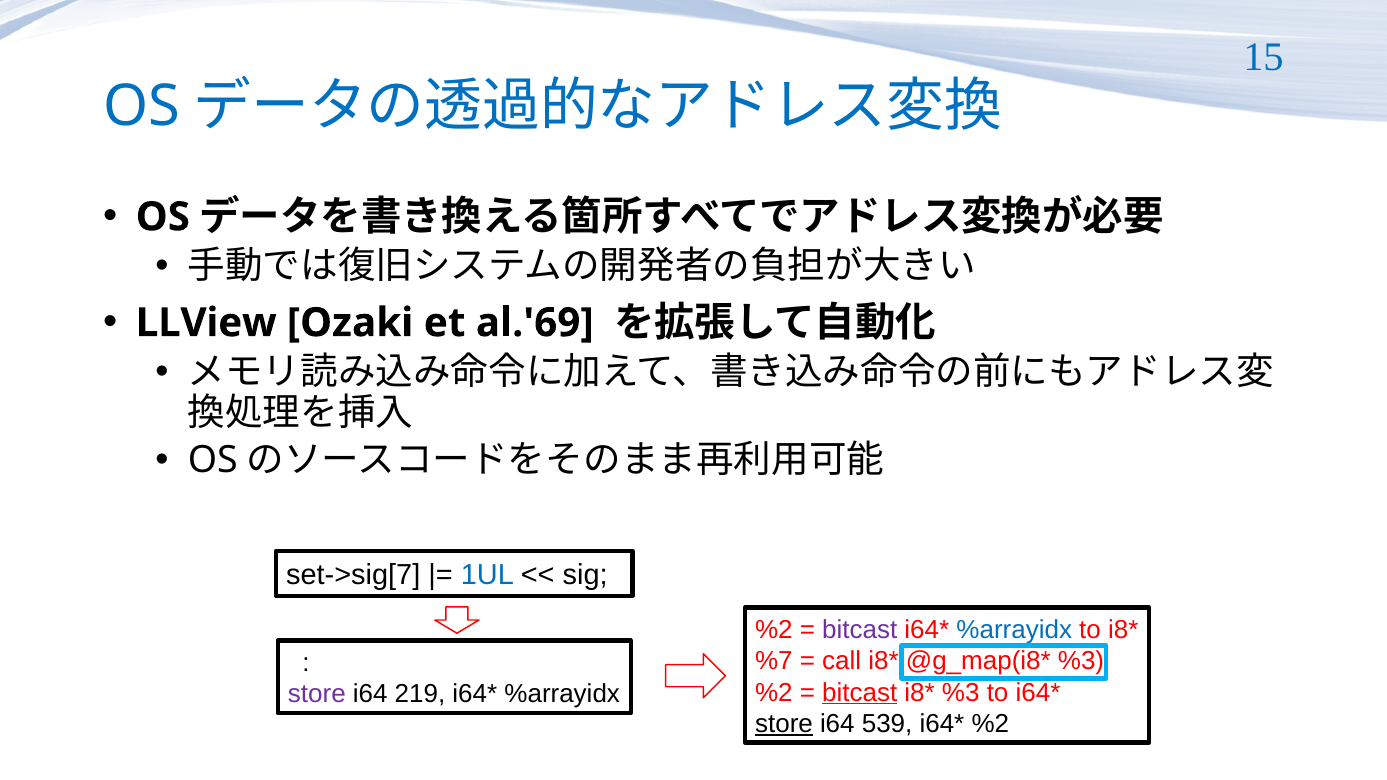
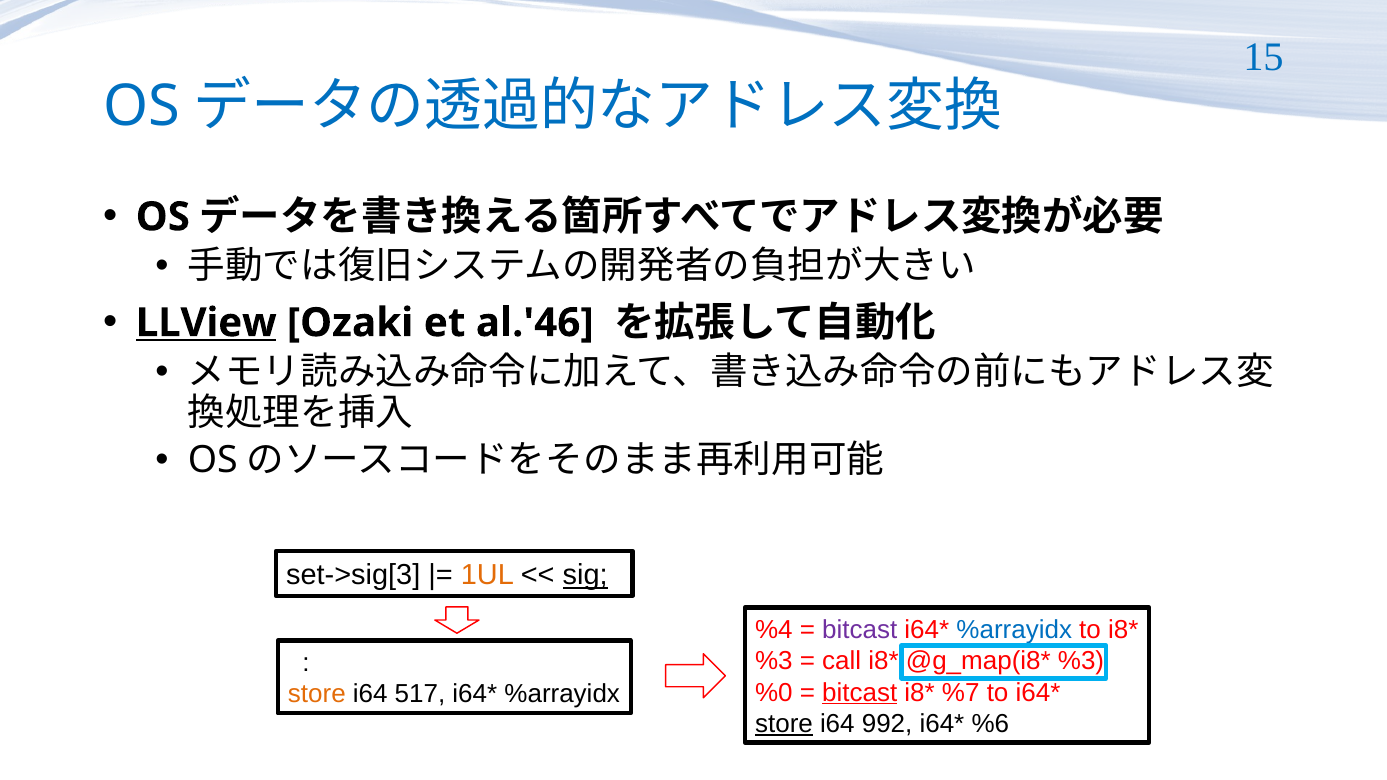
LLView underline: none -> present (206, 323)
al.'69: al.'69 -> al.'46 (535, 323)
set->sig[7: set->sig[7 -> set->sig[3 (353, 575)
1UL colour: blue -> orange (487, 575)
sig underline: none -> present (585, 575)
%2: %2 -> %4 (774, 630)
%7: %7 -> %3 (774, 661)
%2: %2 -> %0 (774, 693)
%3: %3 -> %7 (961, 693)
store colour: purple -> orange (317, 695)
219: 219 -> 517 (420, 695)
539: 539 -> 992 (887, 724)
%2: %2 -> %6 (990, 724)
